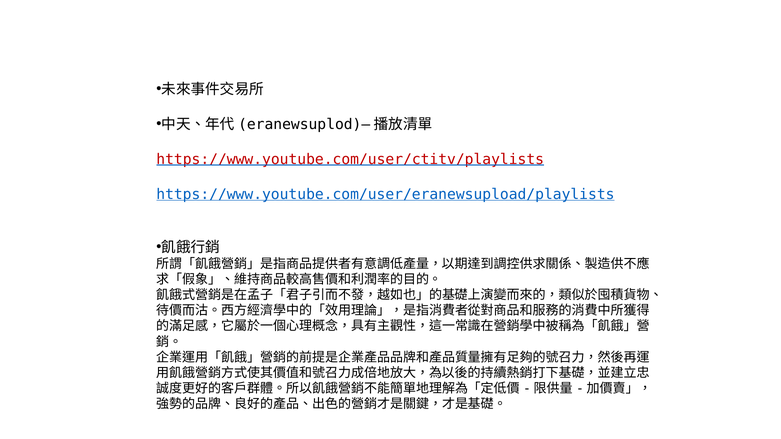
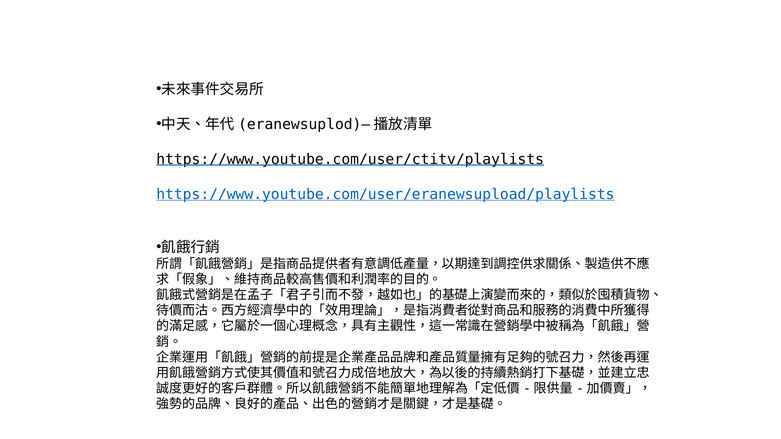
https://www.youtube.com/user/ctitv/playlists colour: red -> black (350, 160)
